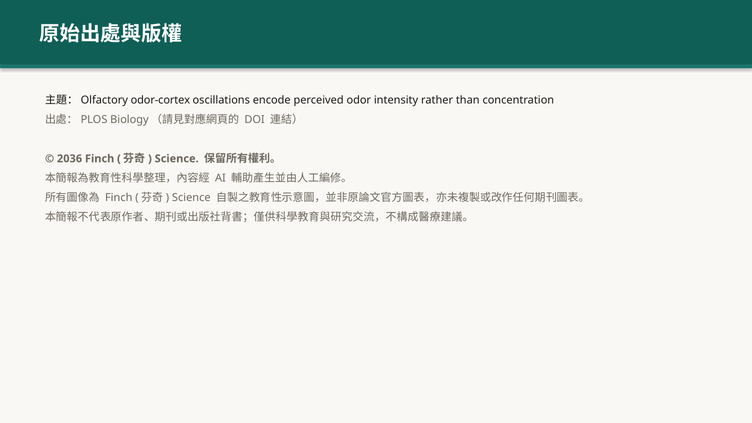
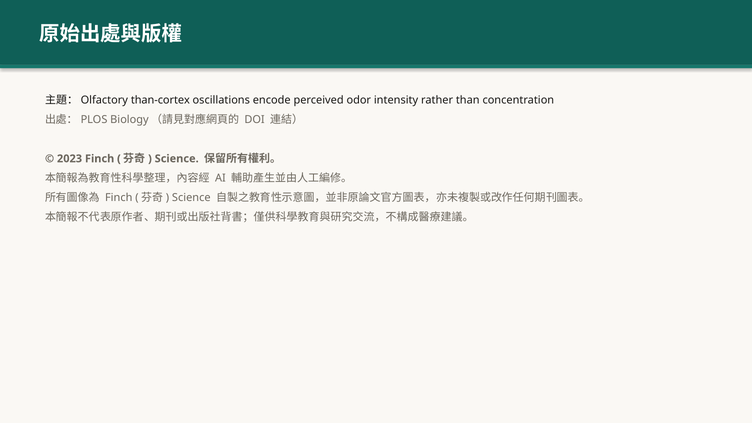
odor-cortex: odor-cortex -> than-cortex (160, 100)
2036: 2036 -> 2023 (70, 159)
